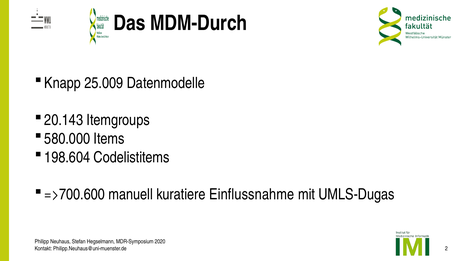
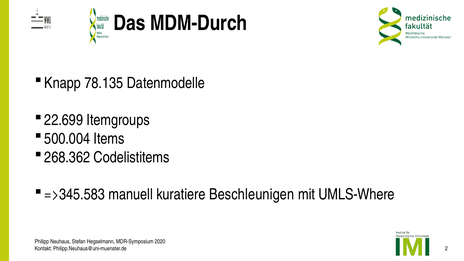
25.009: 25.009 -> 78.135 (104, 83)
20.143: 20.143 -> 22.699 (64, 120)
580.000: 580.000 -> 500.004 (67, 139)
198.604: 198.604 -> 268.362 (67, 157)
=>700.600: =>700.600 -> =>345.583 (75, 194)
Einflussnahme: Einflussnahme -> Beschleunigen (252, 194)
UMLS-Dugas: UMLS-Dugas -> UMLS-Where (357, 194)
